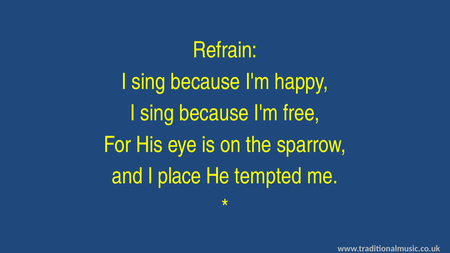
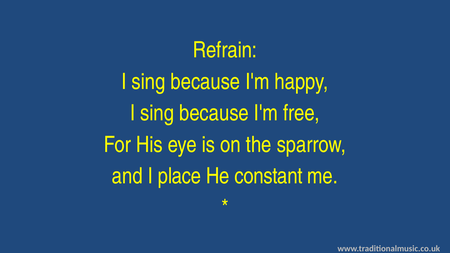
tempted: tempted -> constant (268, 176)
